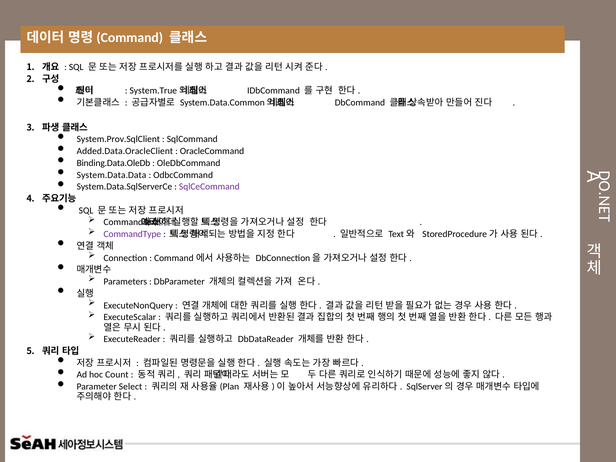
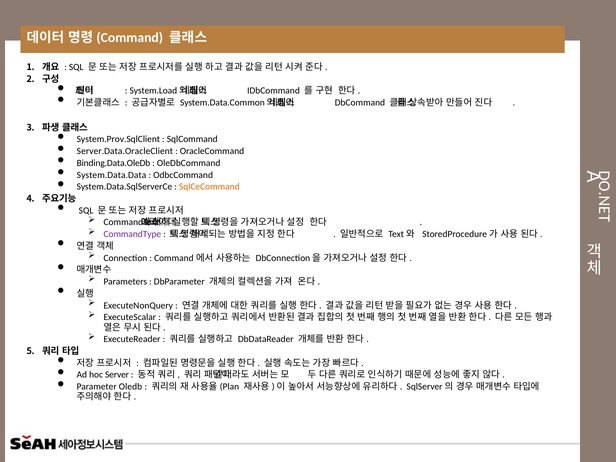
System.True: System.True -> System.Load (153, 91)
Added.Data.OracleClient: Added.Data.OracleClient -> Server.Data.OracleClient (125, 151)
SqlCeCommand colour: purple -> orange (209, 187)
Count: Count -> Server (117, 375)
Select: Select -> Oledb (131, 387)
